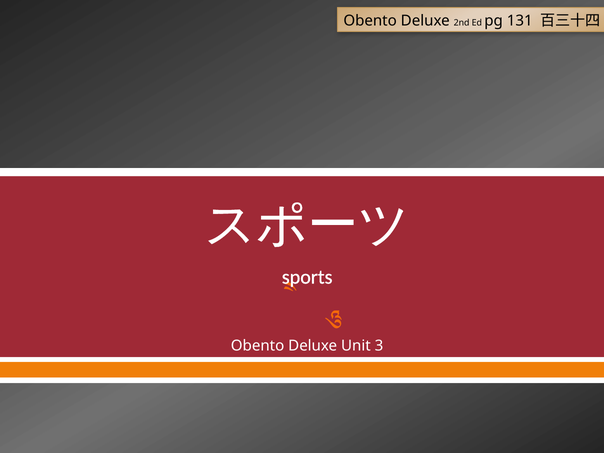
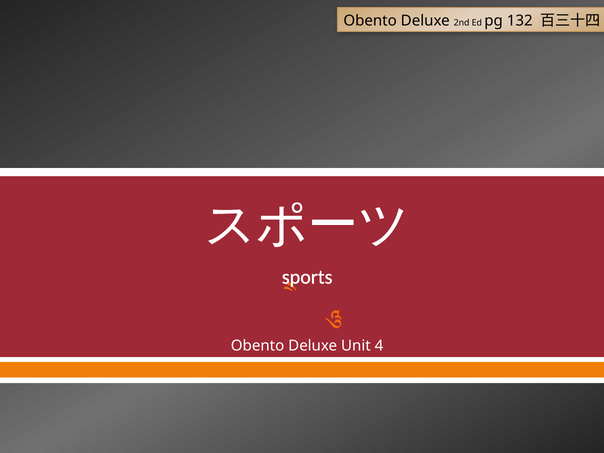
131: 131 -> 132 (520, 21)
3: 3 -> 4 (379, 346)
